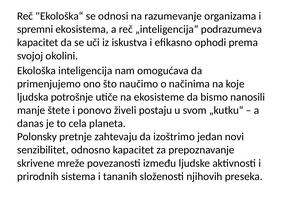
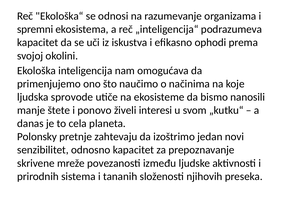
potrošnje: potrošnje -> sprovode (72, 97)
postaju: postaju -> interesi (155, 111)
